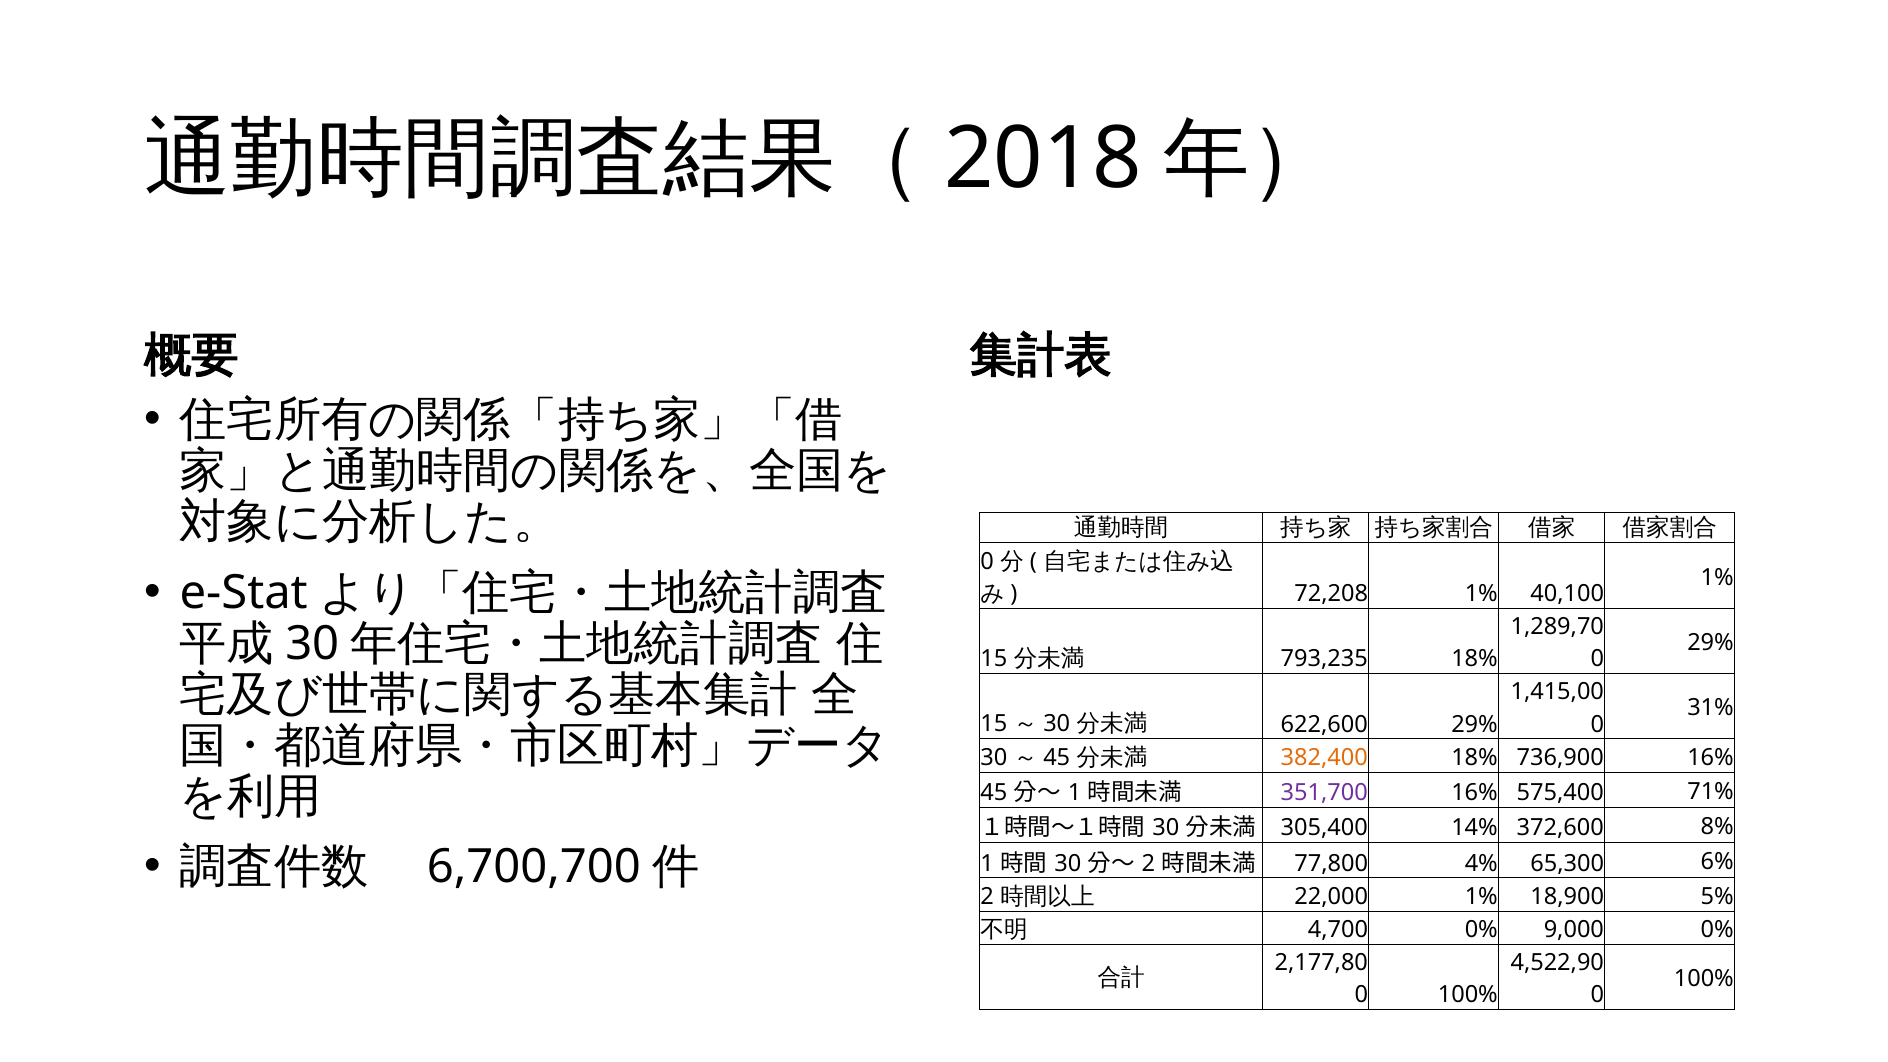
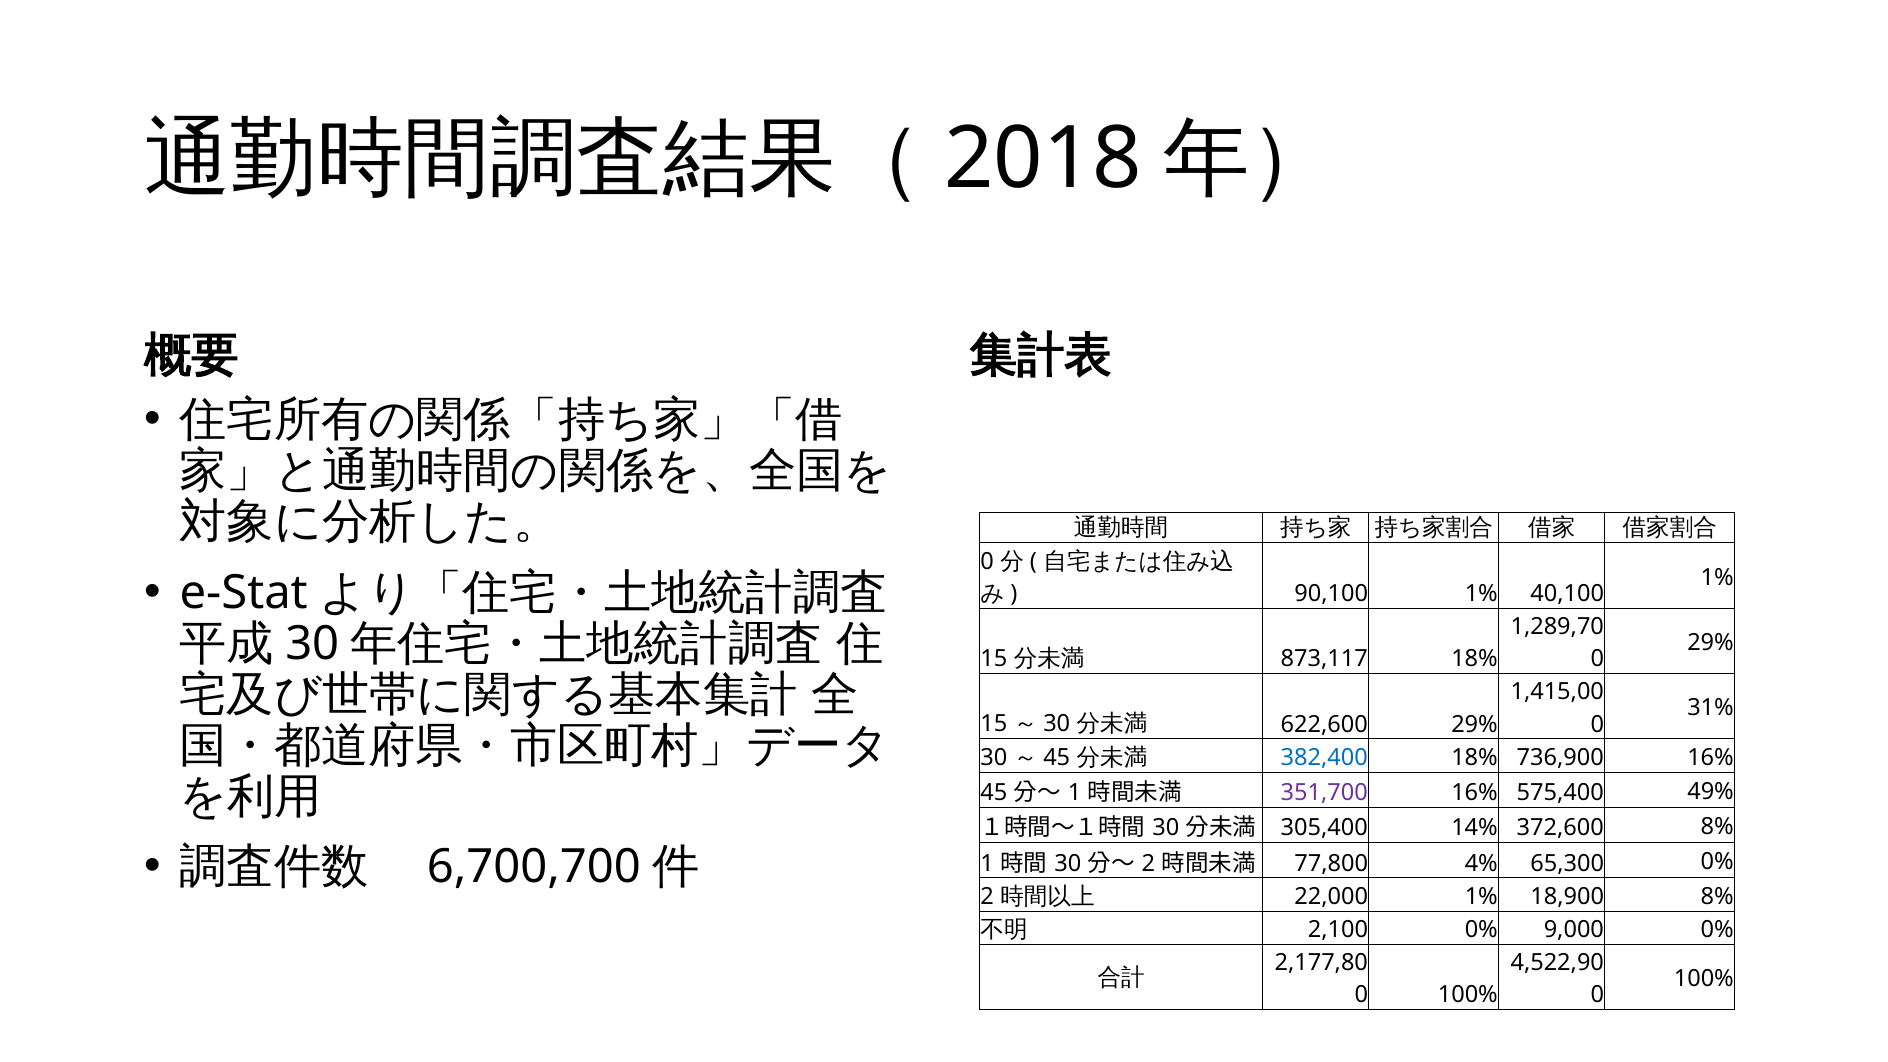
72,208: 72,208 -> 90,100 (1331, 594)
793,235: 793,235 -> 873,117 (1324, 659)
382,400 colour: orange -> blue (1324, 758)
71%: 71% -> 49% (1711, 792)
65,300 6%: 6% -> 0% (1717, 862)
18,900 5%: 5% -> 8% (1717, 896)
4,700: 4,700 -> 2,100 (1338, 930)
